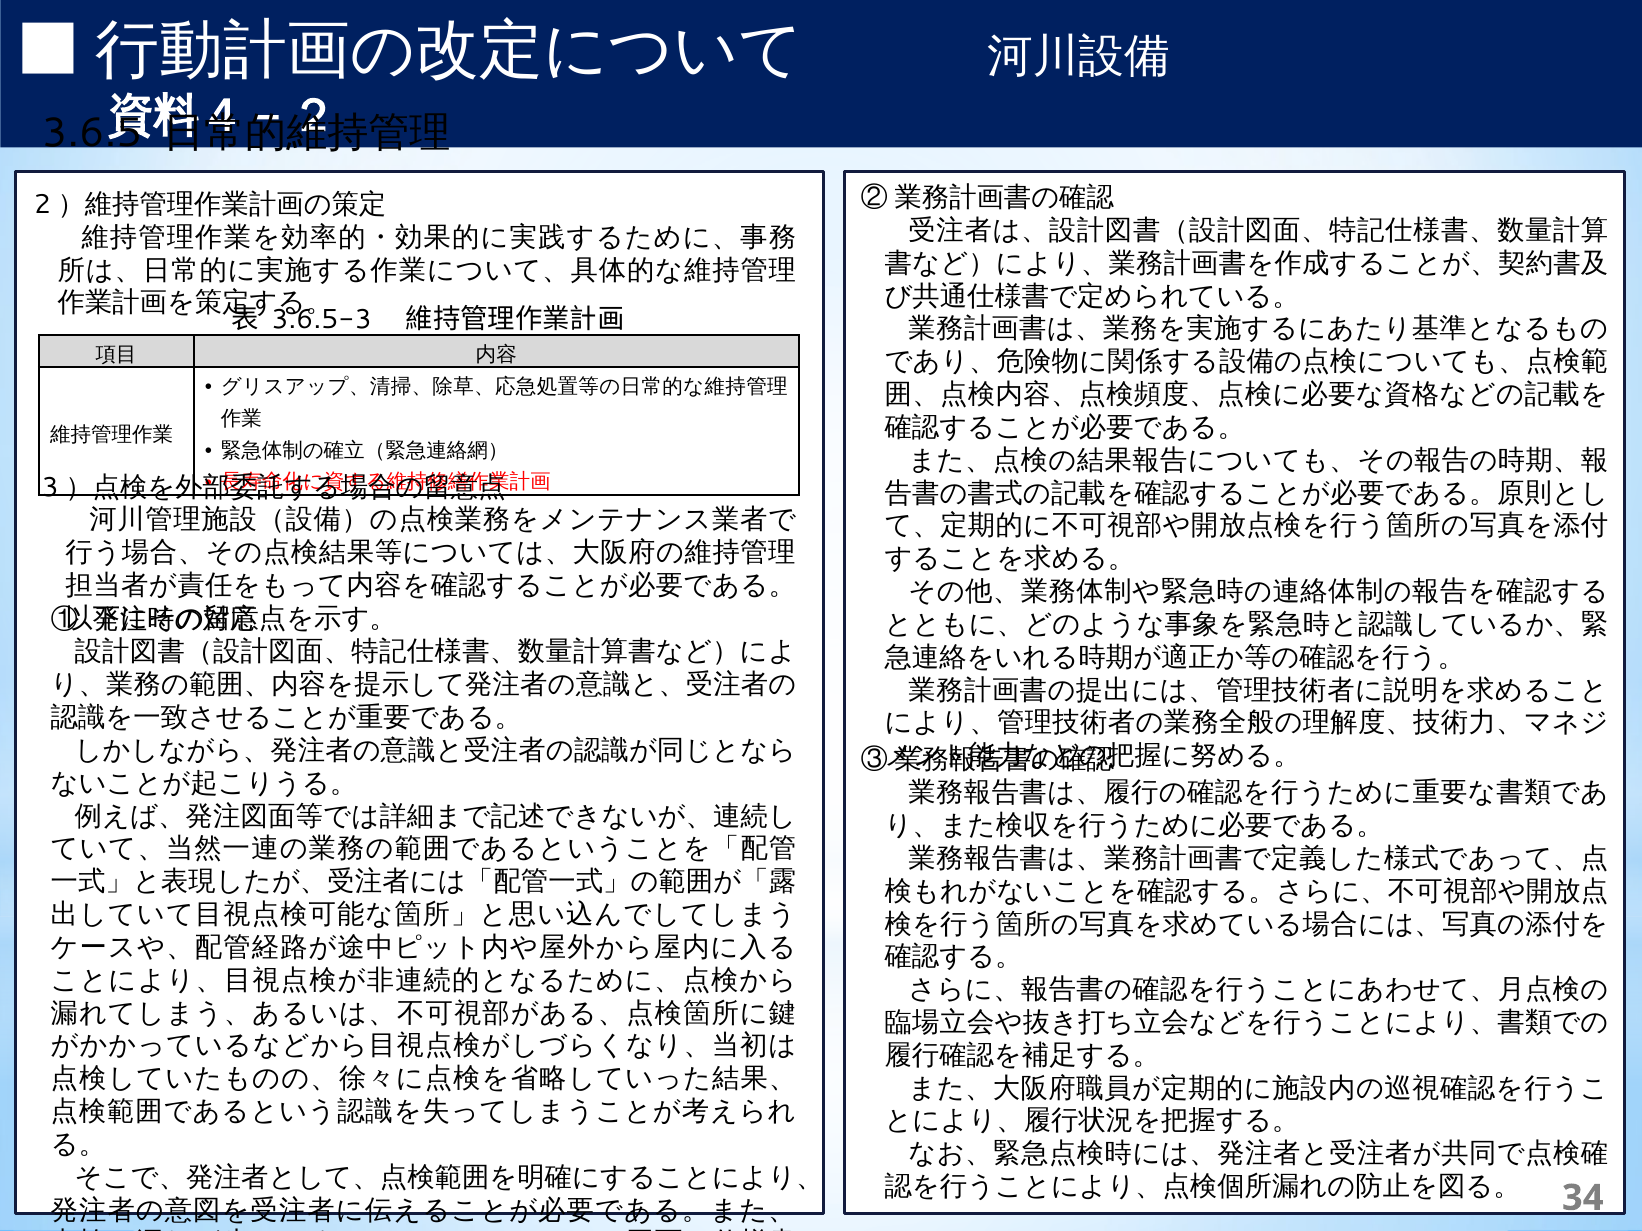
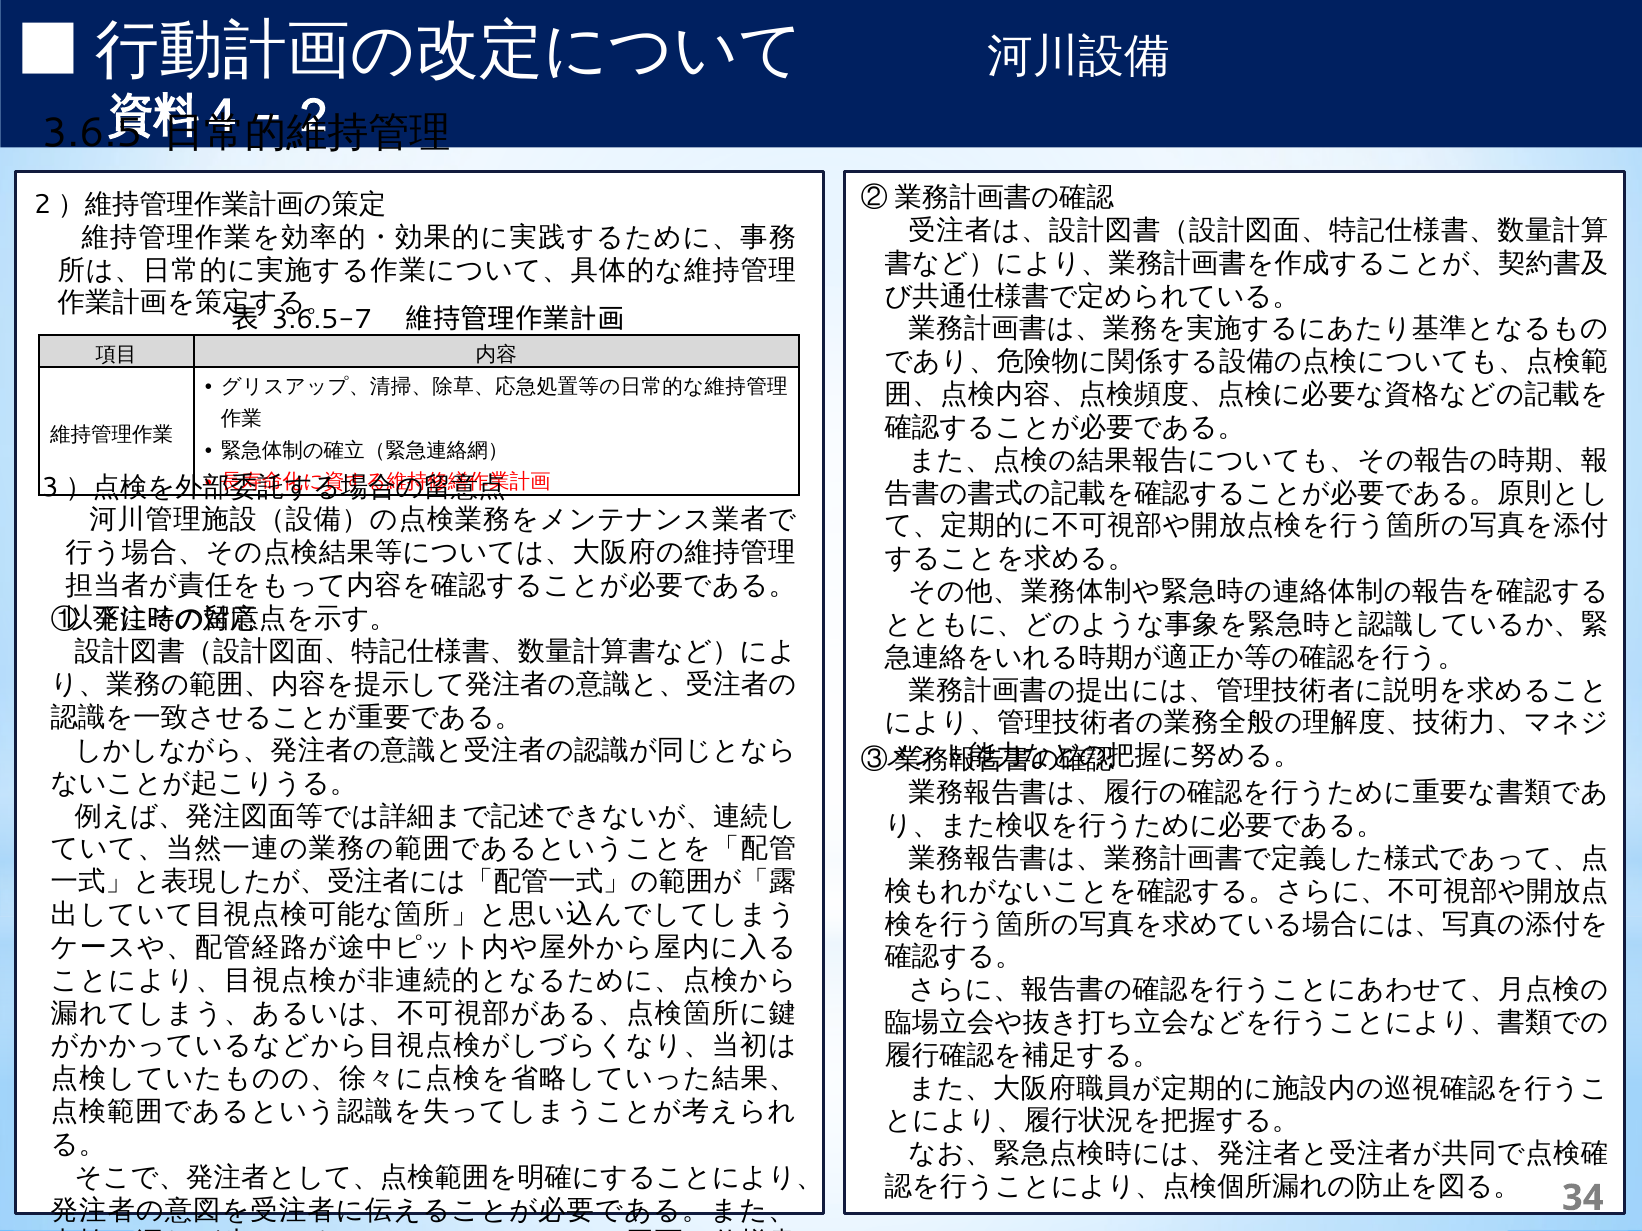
3.6.5-3: 3.6.5-3 -> 3.6.5-7 (322, 320)
